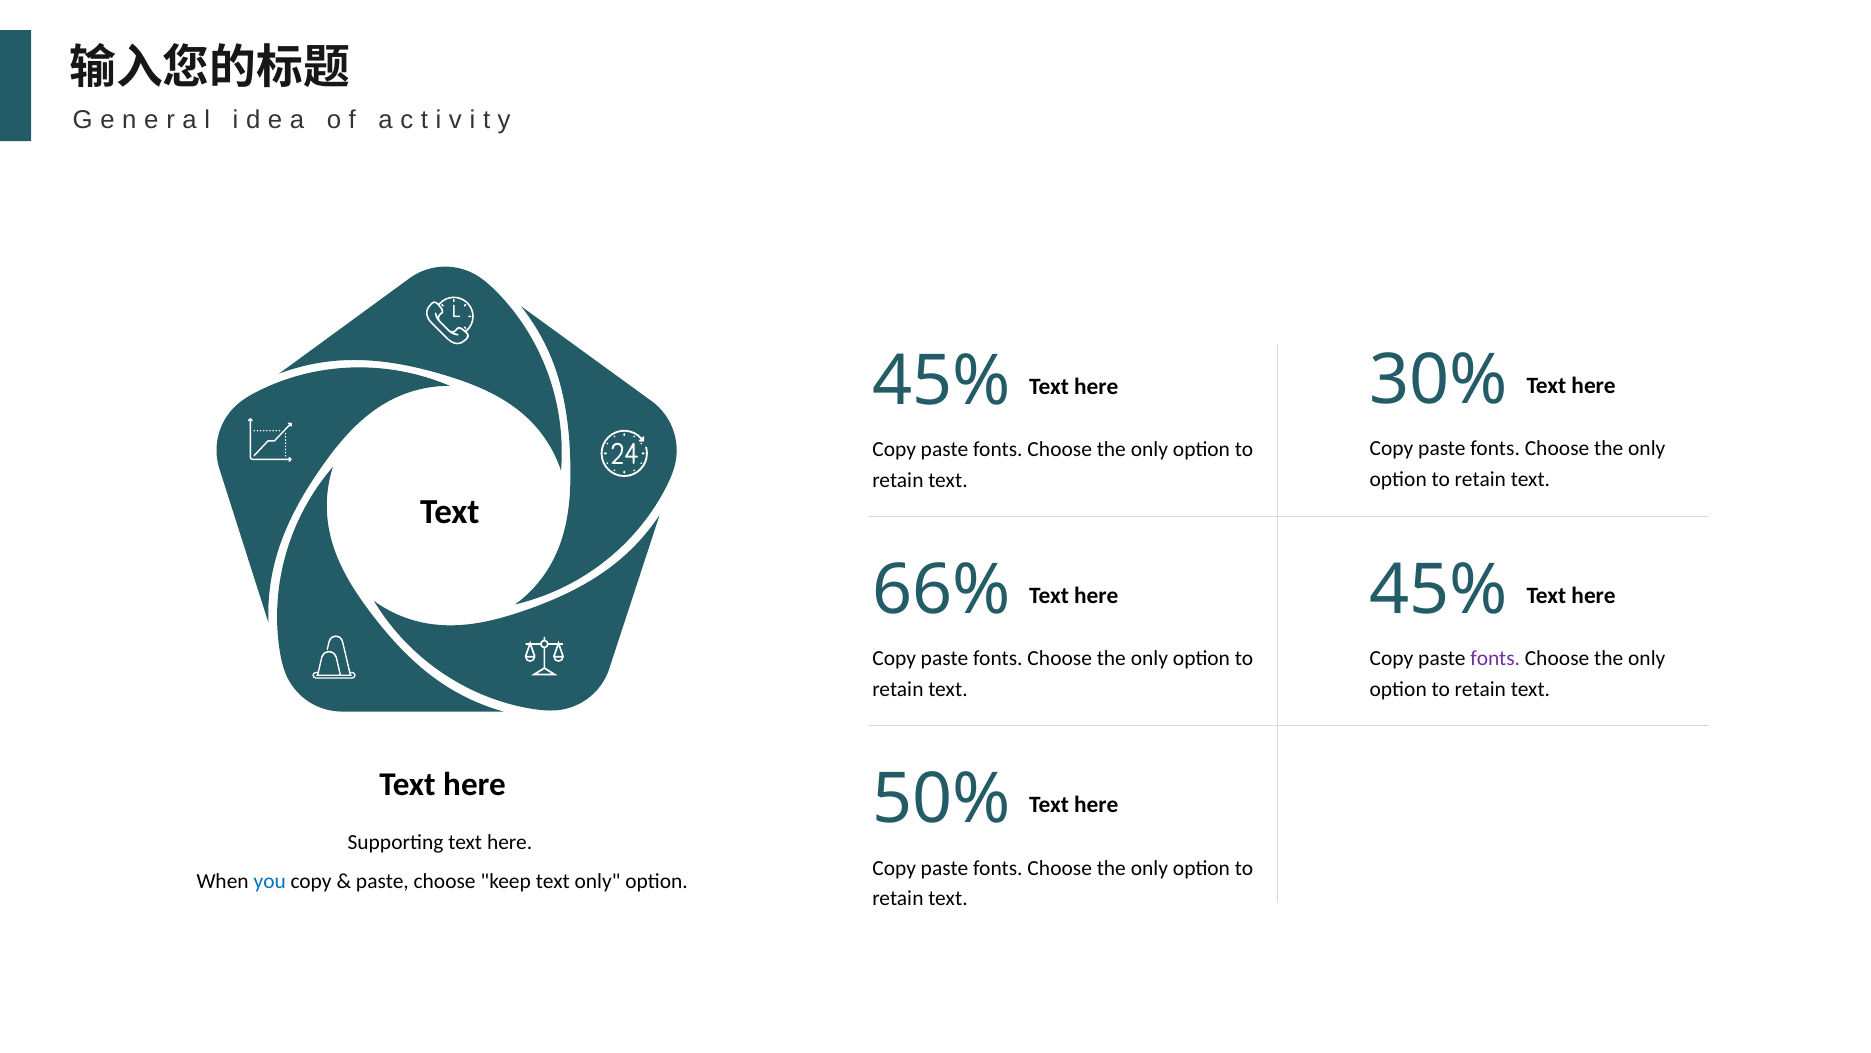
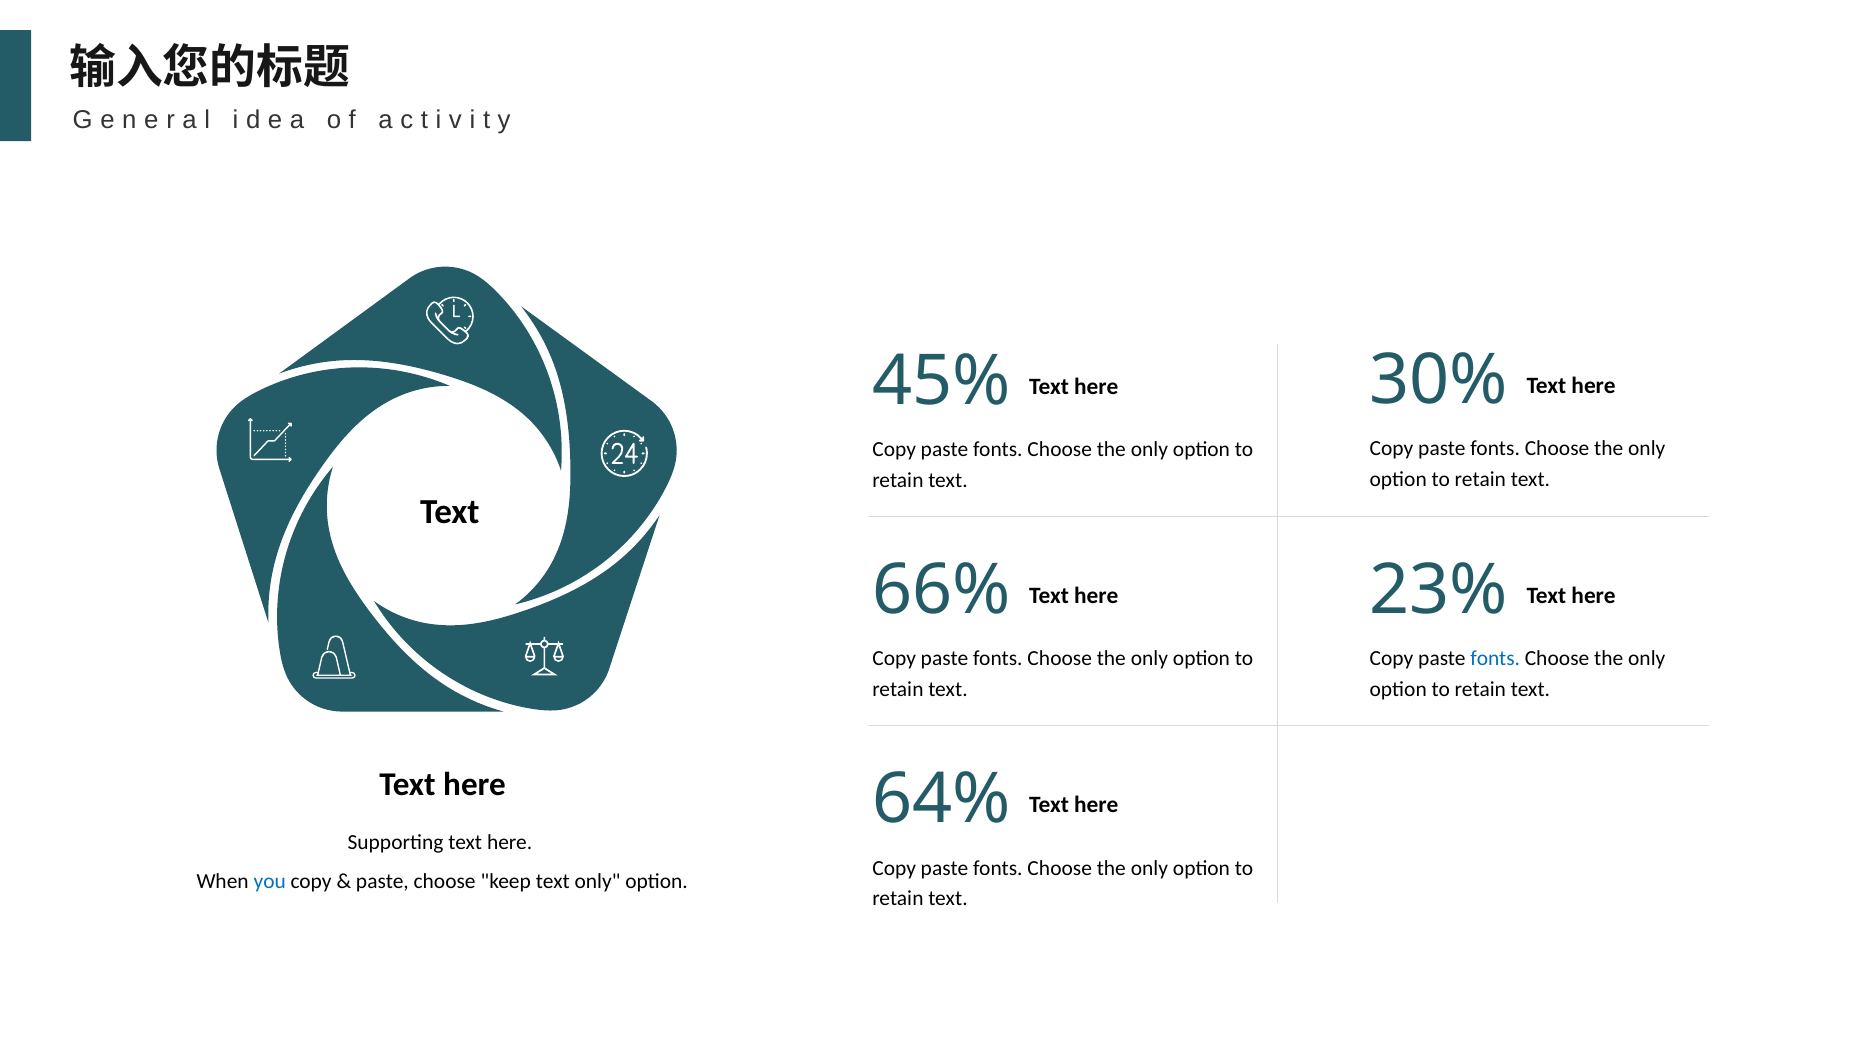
45%: 45% -> 23% (1439, 590)
fonts colour: purple -> blue (1495, 658)
50%: 50% -> 64% (942, 799)
